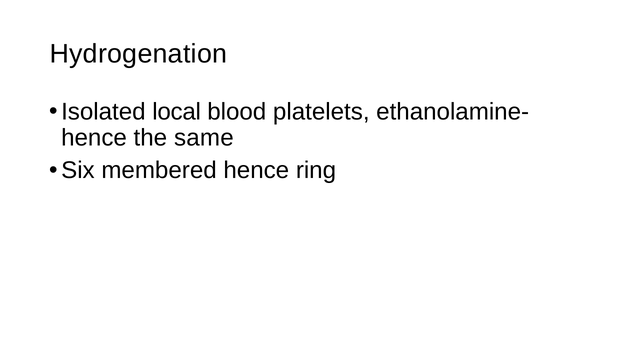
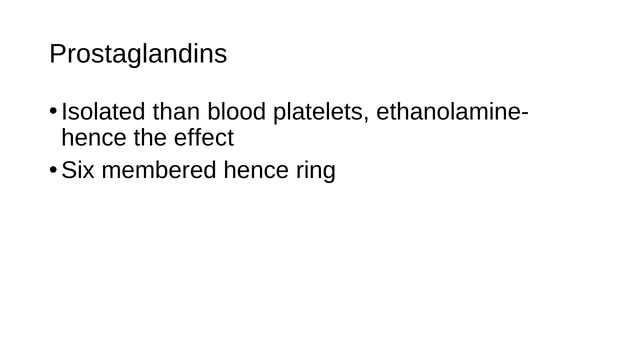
Hydrogenation: Hydrogenation -> Prostaglandins (138, 54)
local: local -> than (176, 112)
same: same -> effect (204, 138)
